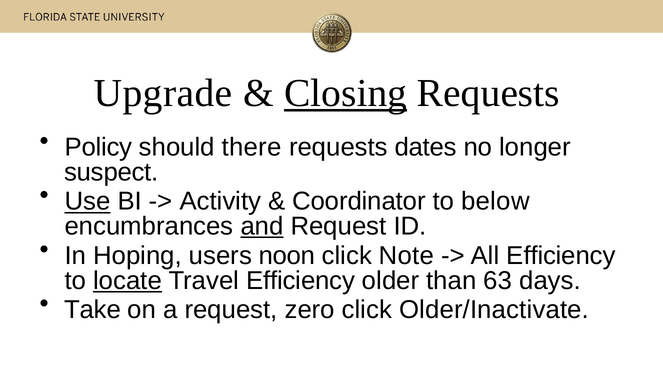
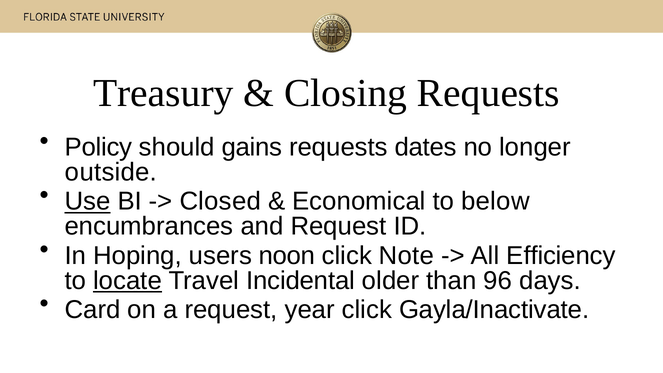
Upgrade: Upgrade -> Treasury (163, 93)
Closing underline: present -> none (346, 93)
there: there -> gains (252, 147)
suspect: suspect -> outside (111, 172)
Activity: Activity -> Closed (220, 201)
Coordinator: Coordinator -> Economical (359, 201)
and underline: present -> none (262, 226)
Travel Efficiency: Efficiency -> Incidental (301, 280)
63: 63 -> 96 (498, 280)
Take: Take -> Card (93, 310)
zero: zero -> year (310, 310)
Older/Inactivate: Older/Inactivate -> Gayla/Inactivate (494, 310)
